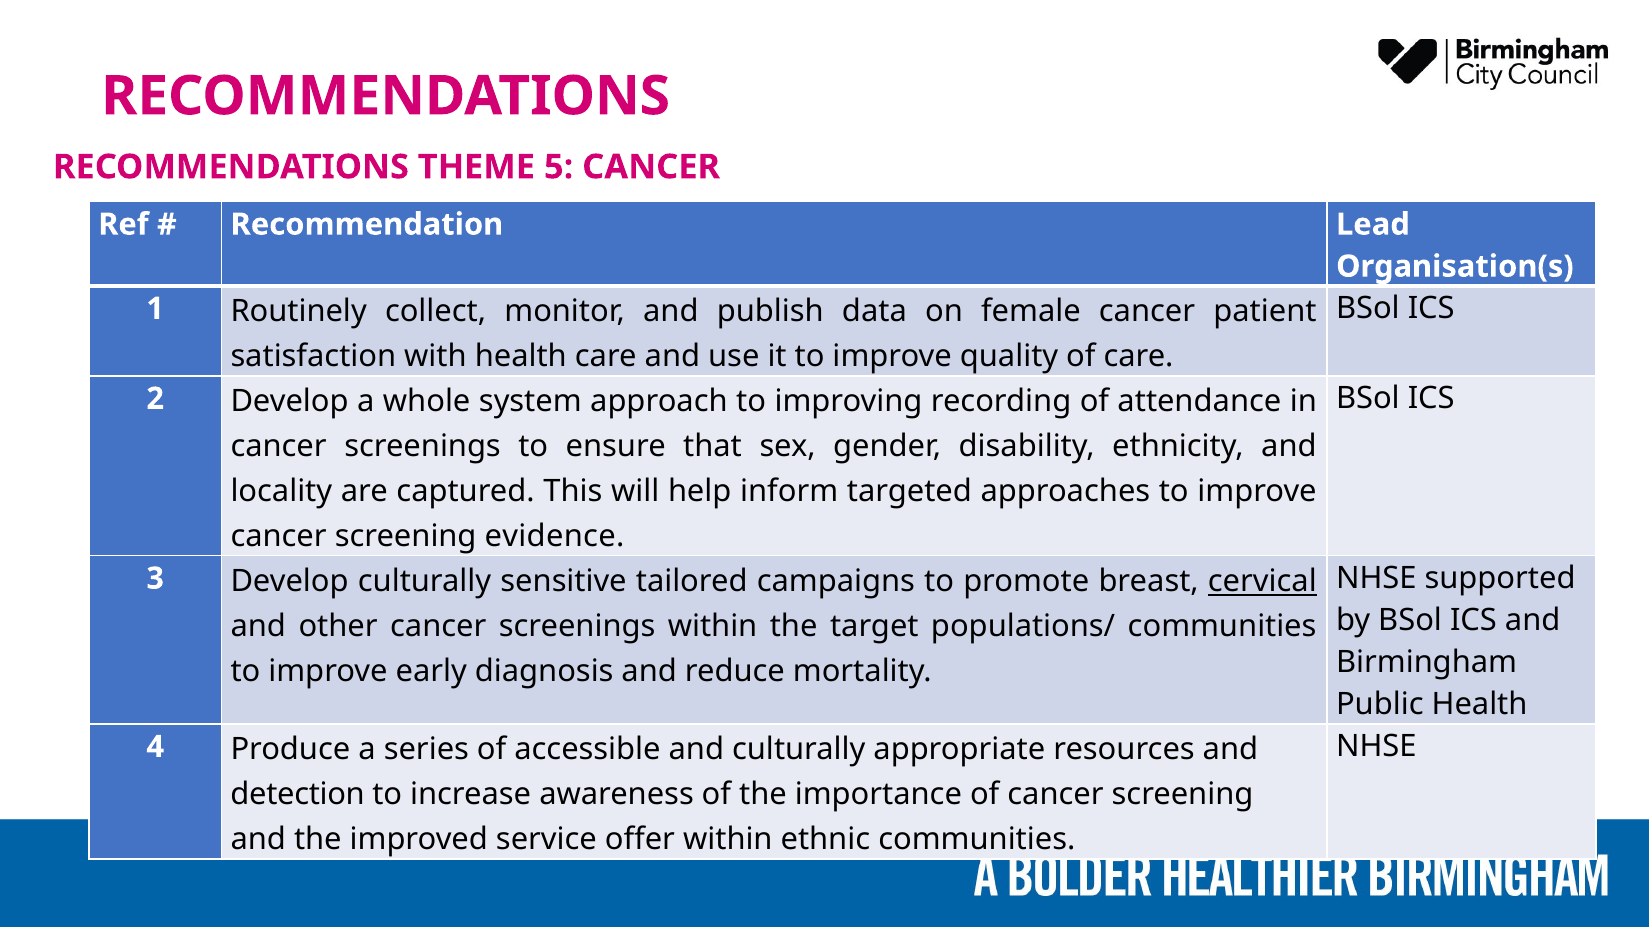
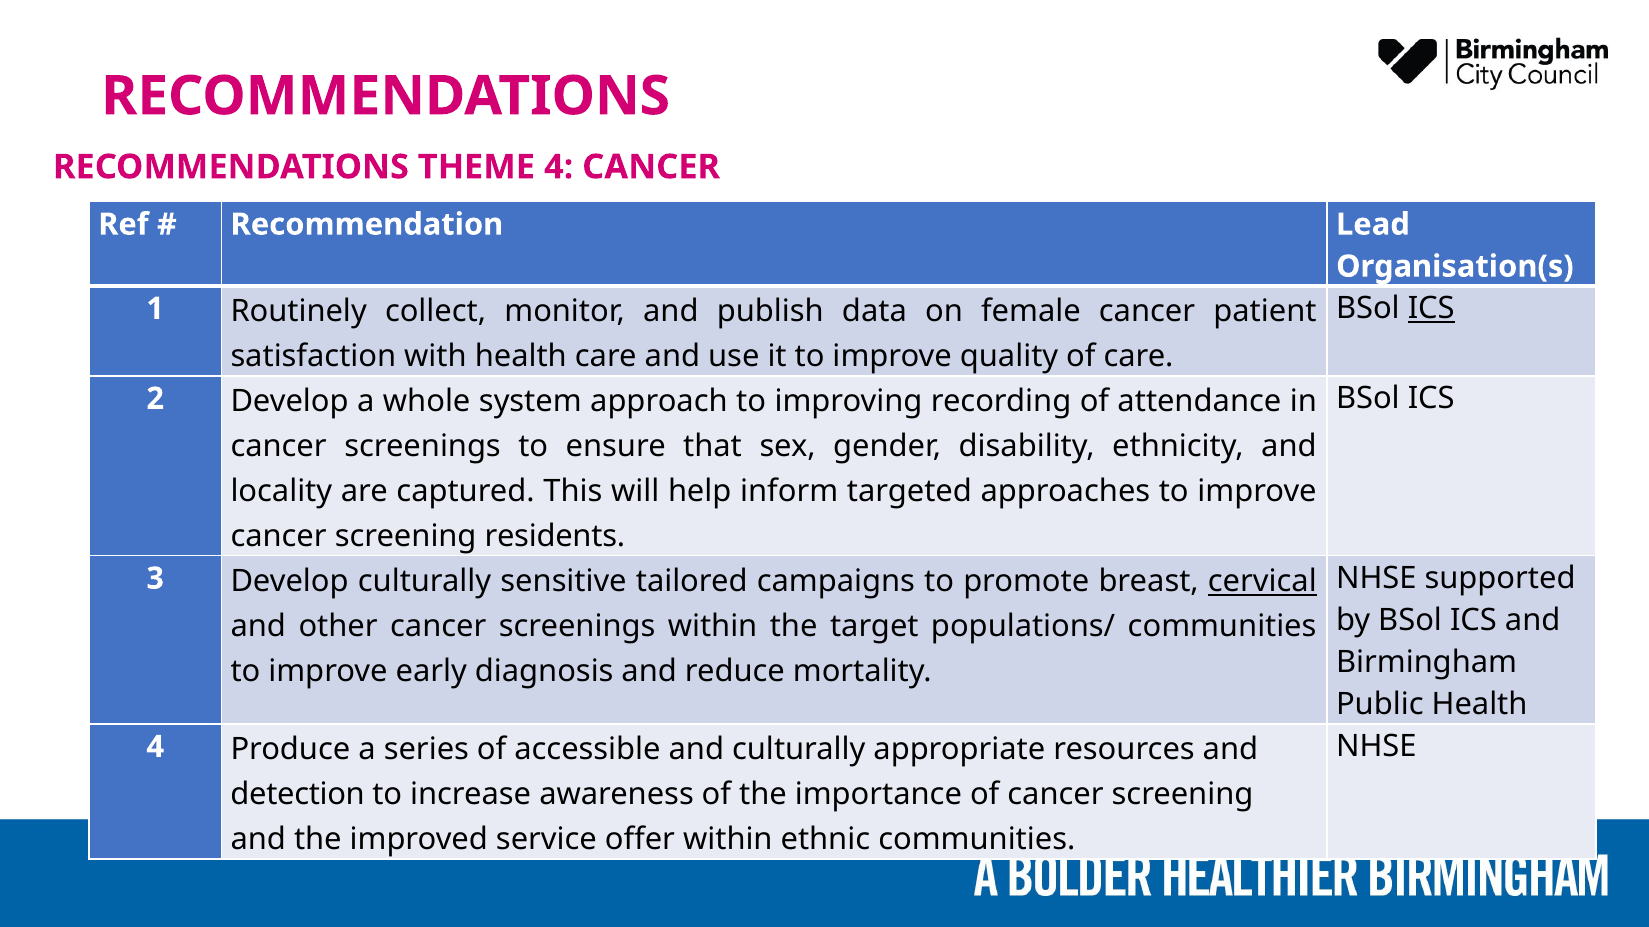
THEME 5: 5 -> 4 (559, 167)
ICS underline: none -> present (1431, 309)
evidence: evidence -> residents (555, 537)
